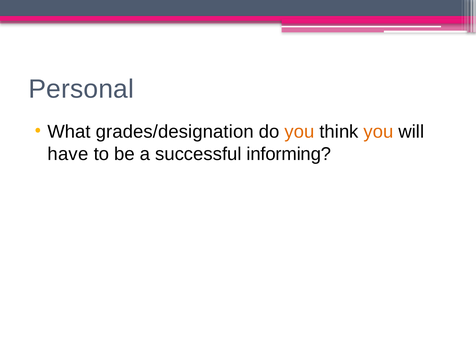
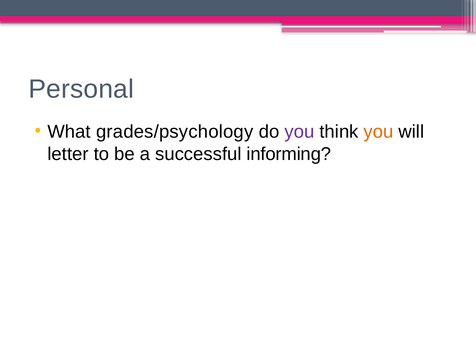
grades/designation: grades/designation -> grades/psychology (175, 132)
you colour: orange -> purple (300, 132)
have: have -> letter (68, 154)
